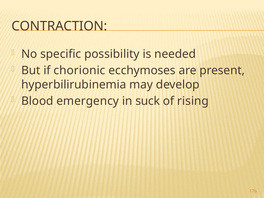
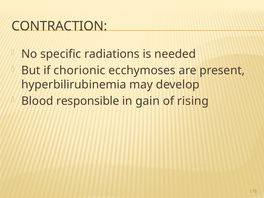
possibility: possibility -> radiations (112, 54)
emergency: emergency -> responsible (88, 101)
suck: suck -> gain (148, 101)
